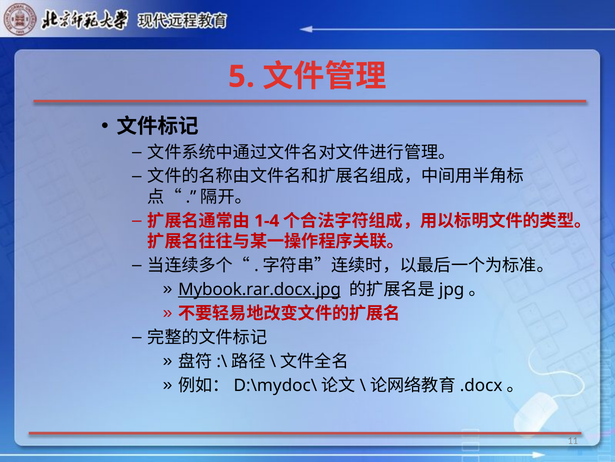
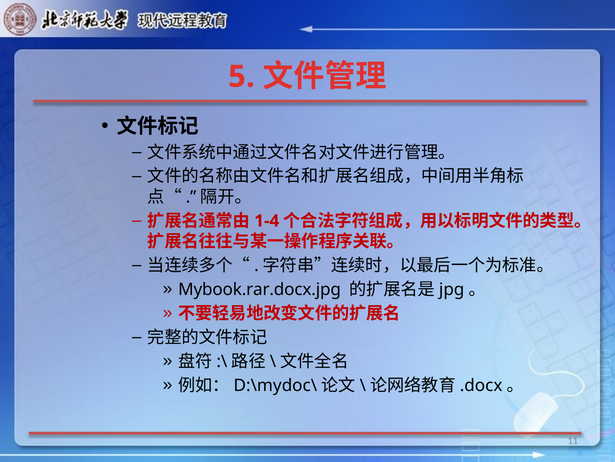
Mybook.rar.docx.jpg underline: present -> none (260, 289)
